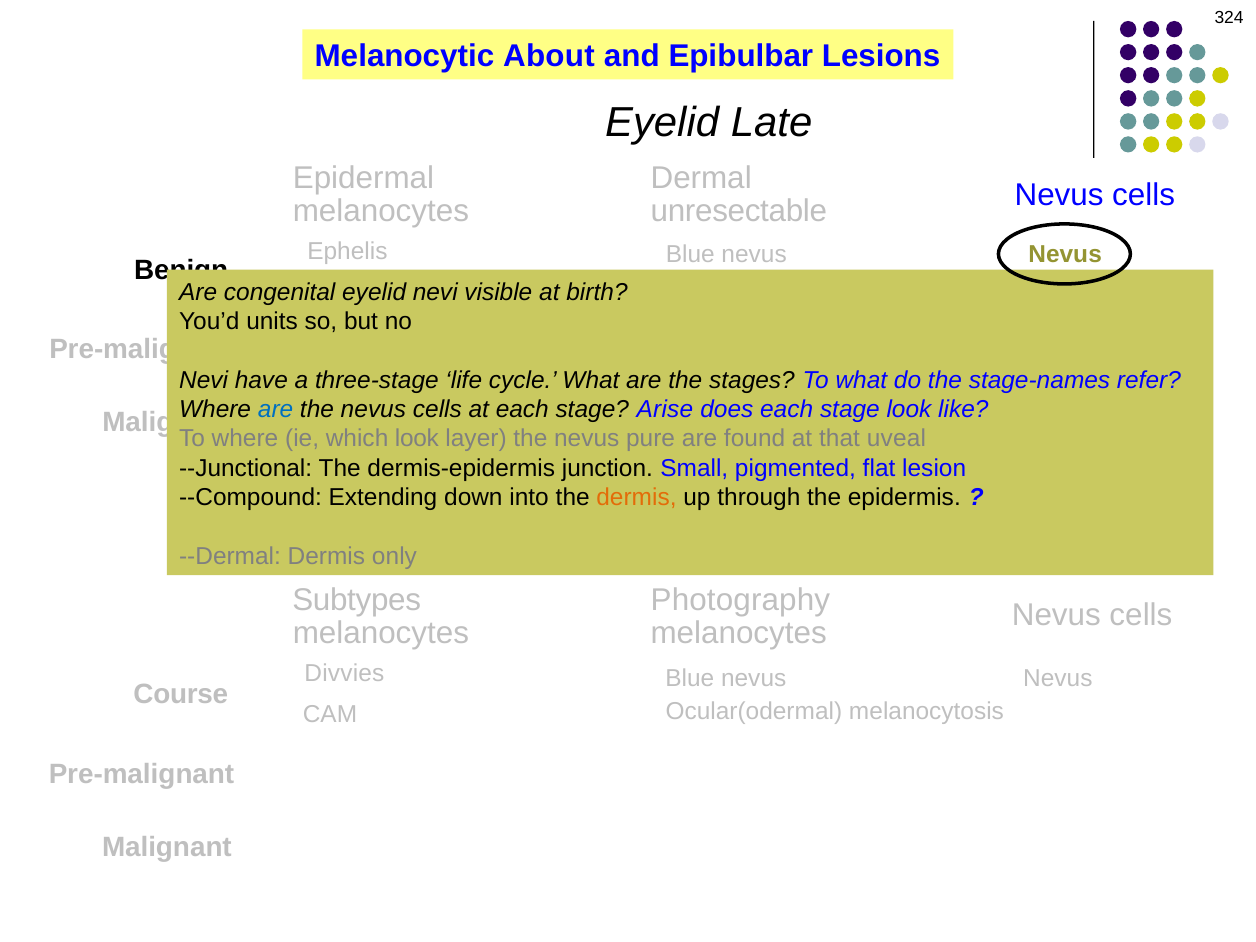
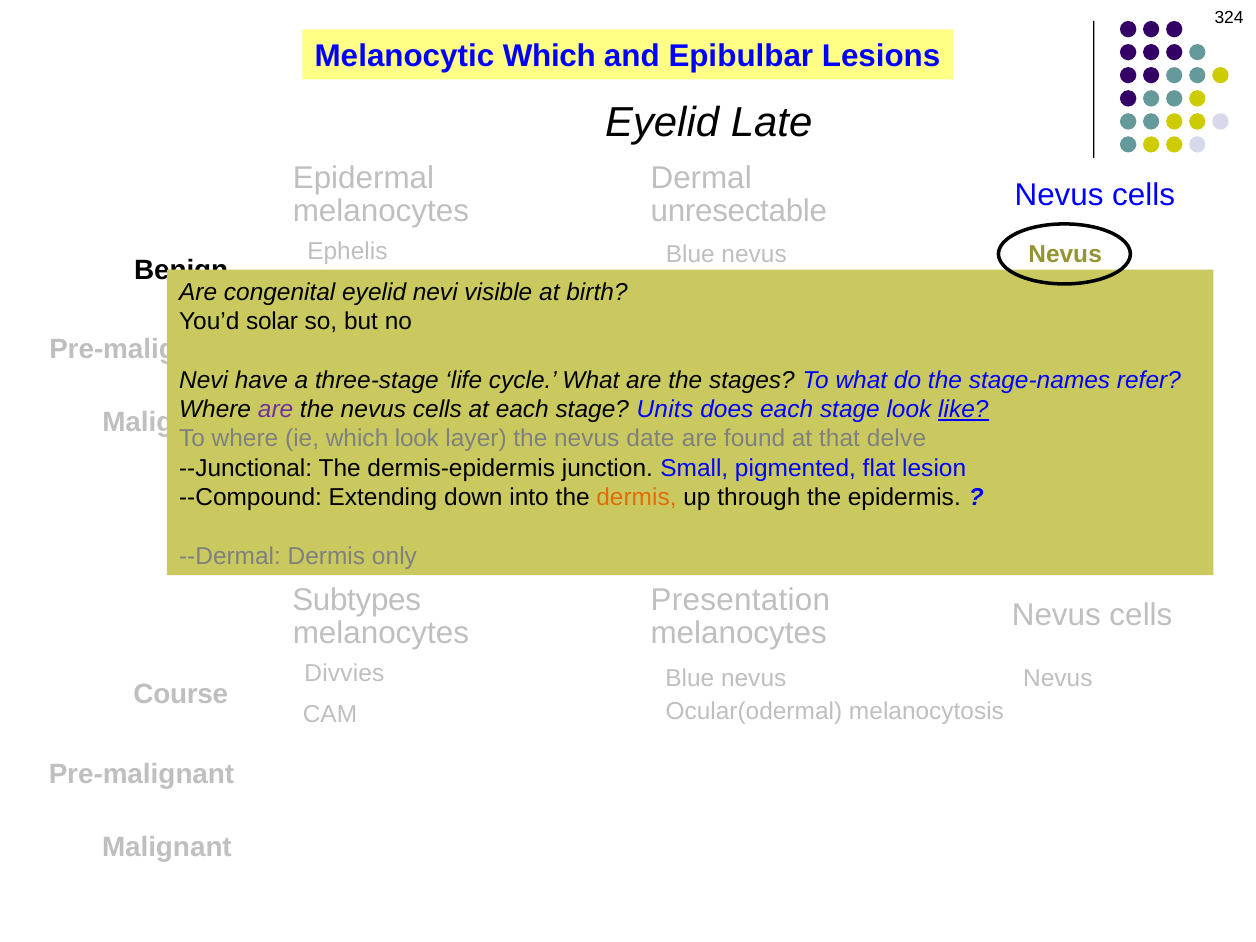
Melanocytic About: About -> Which (549, 57)
units: units -> solar (272, 321)
are colour: blue -> purple (276, 409)
Arise: Arise -> Units (665, 409)
like underline: none -> present (963, 409)
pure: pure -> date (650, 439)
uveal: uveal -> delve (896, 439)
Photography: Photography -> Presentation (740, 600)
